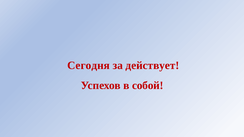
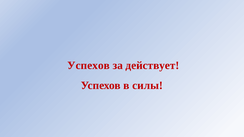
Сегодня: Сегодня -> Успехов (89, 65)
собой: собой -> силы (148, 86)
